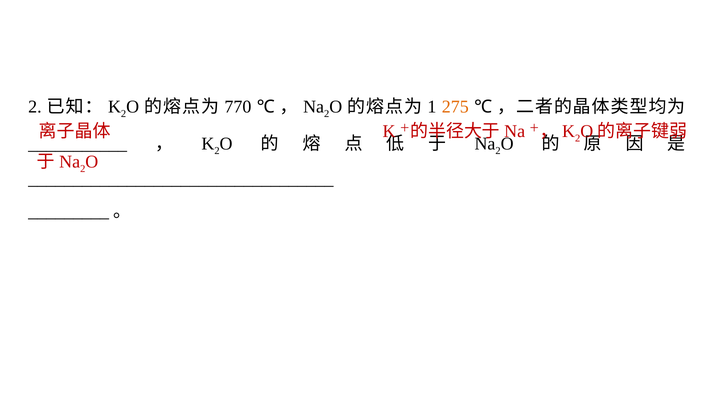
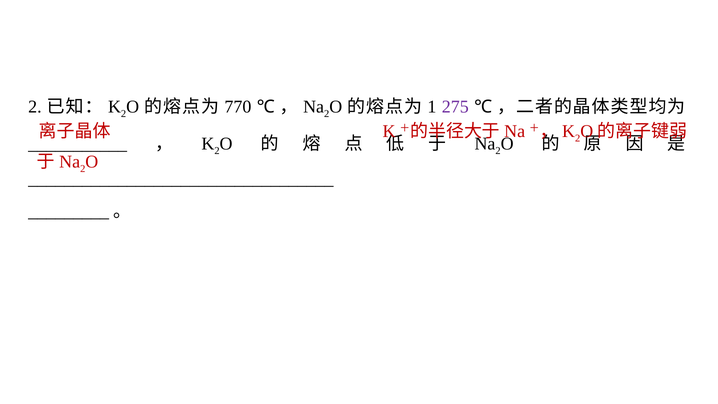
275 colour: orange -> purple (455, 107)
